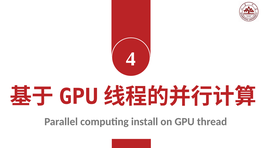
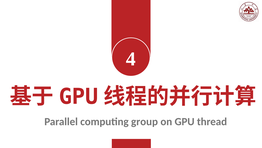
install: install -> group (145, 121)
